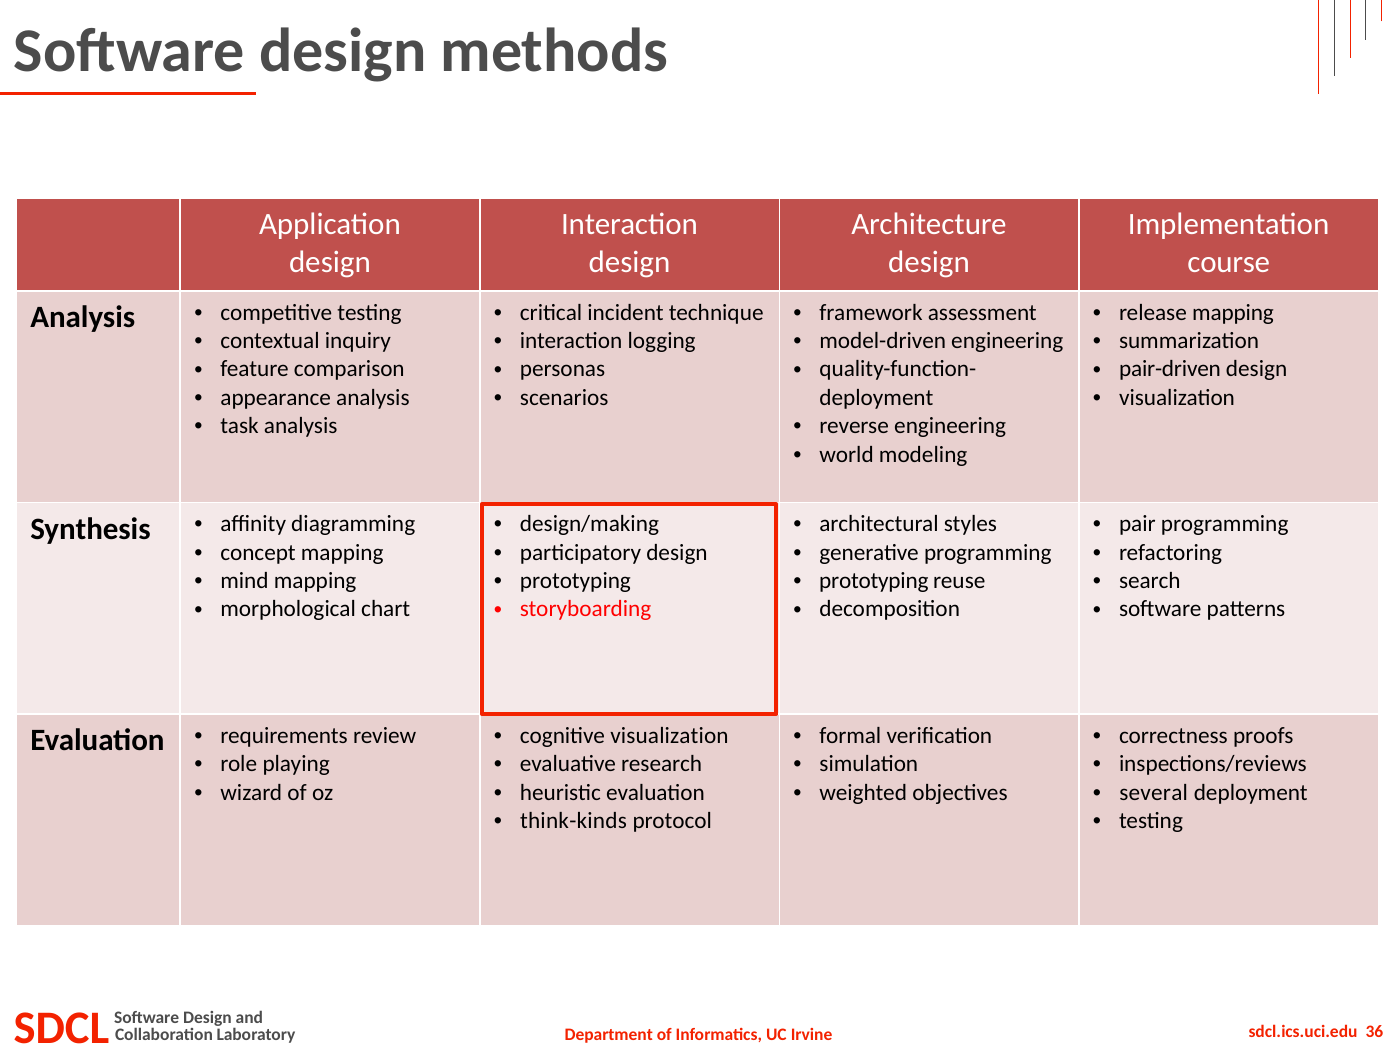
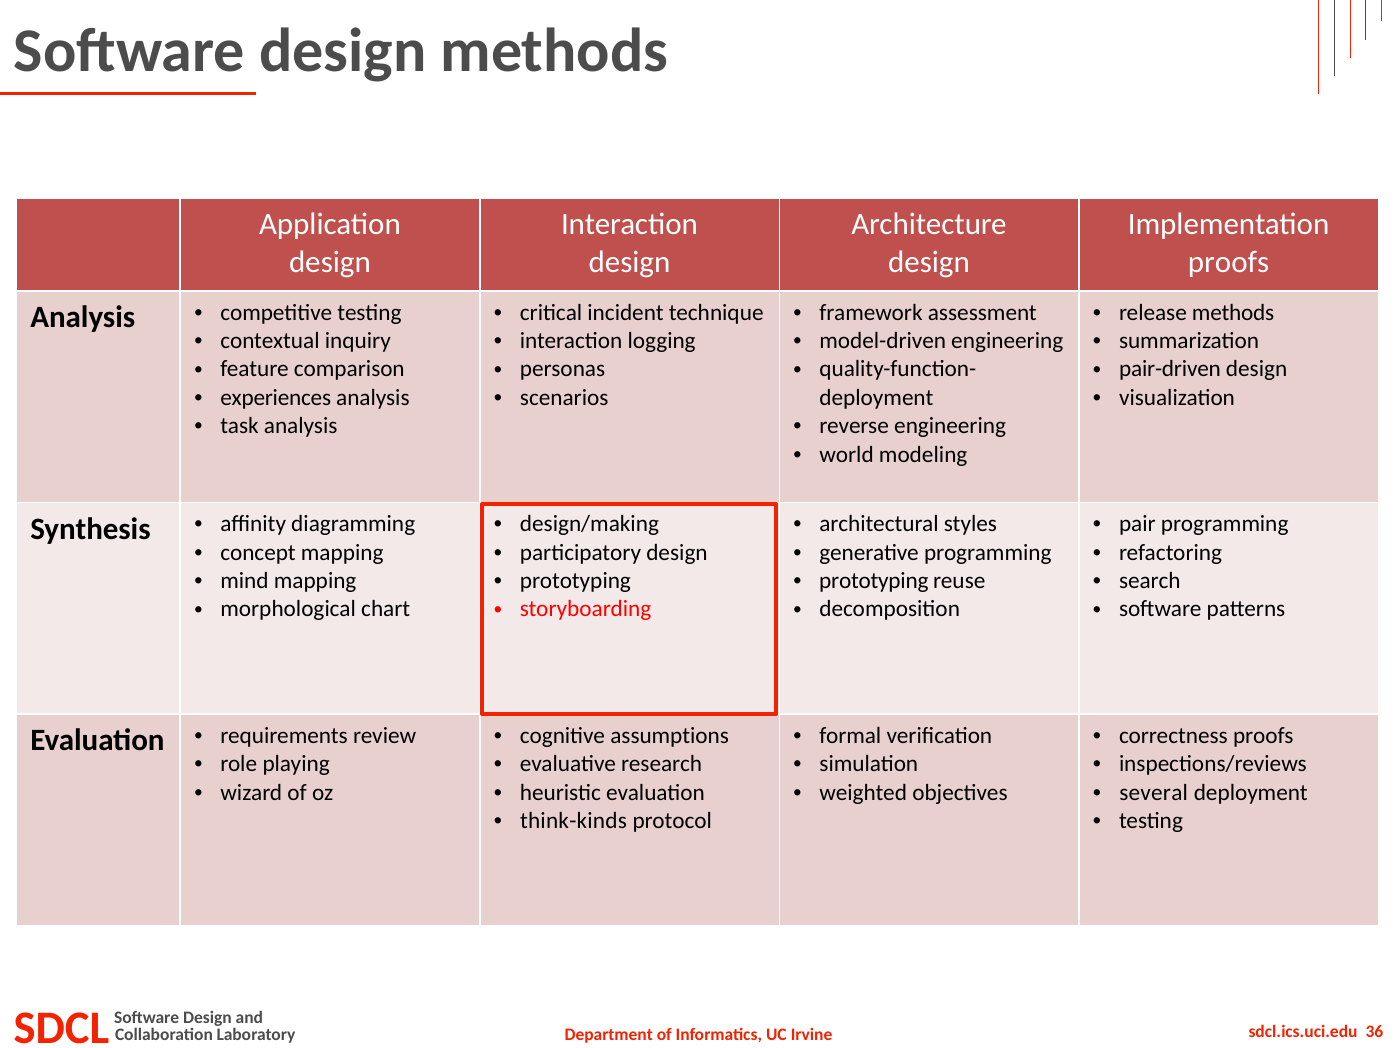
course: course -> proofs (1229, 262)
release mapping: mapping -> methods (1233, 312)
appearance: appearance -> experiences (276, 398)
cognitive visualization: visualization -> assumptions (670, 735)
